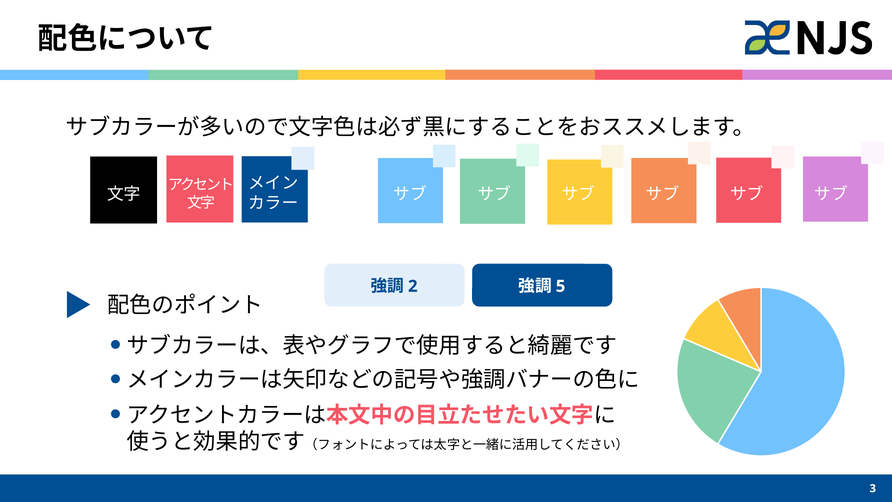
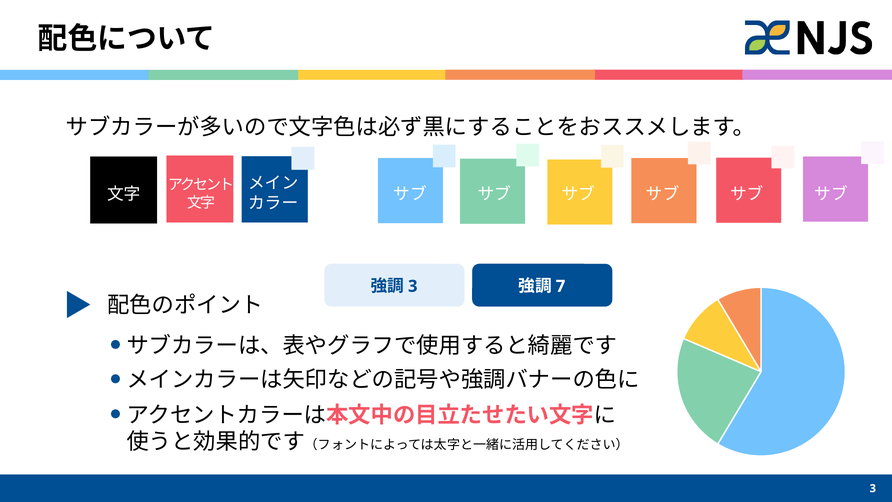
2: 2 -> 3 (413, 286)
5: 5 -> 7 (561, 286)
